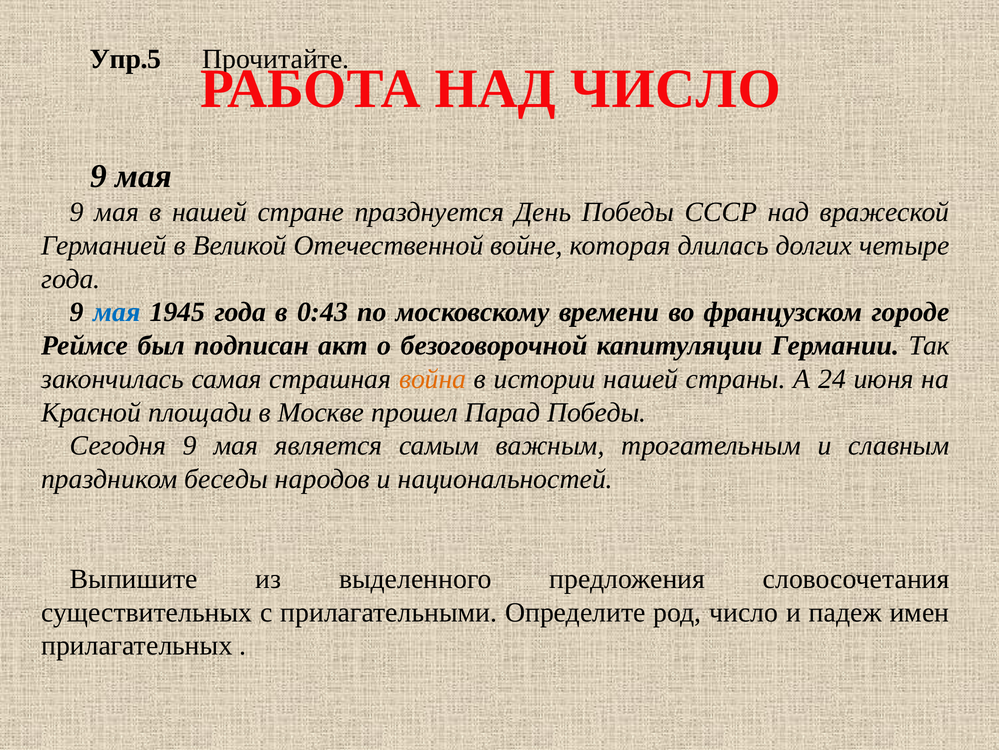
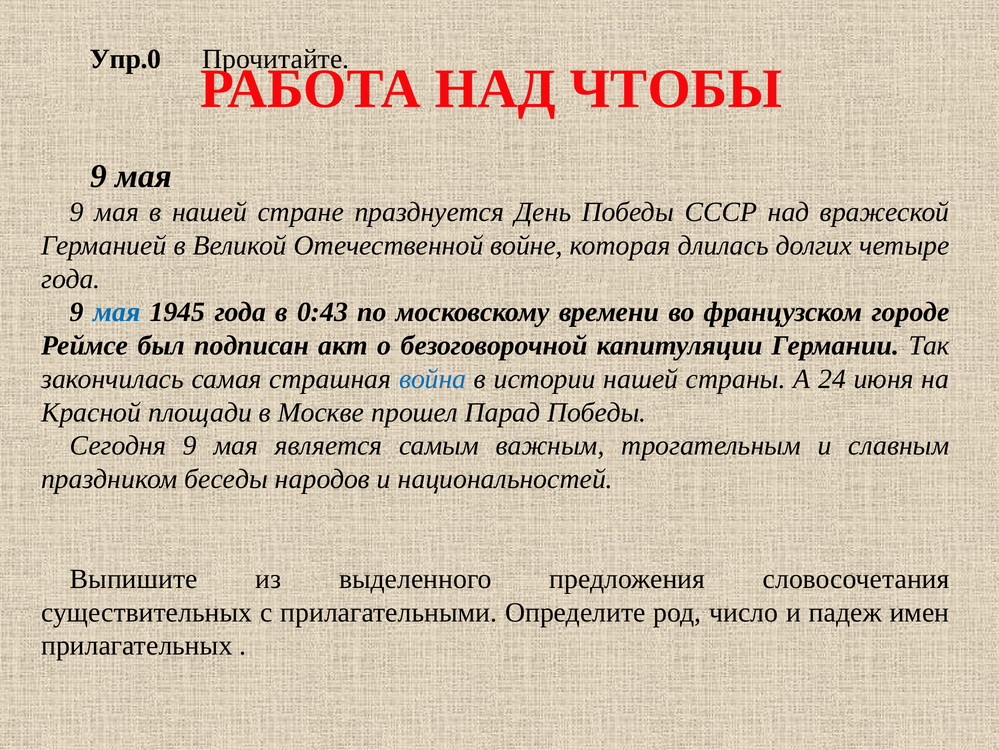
Упр.5: Упр.5 -> Упр.0 (126, 59)
НАД ЧИСЛО: ЧИСЛО -> ЧТОБЫ (676, 89)
война colour: orange -> blue (433, 379)
